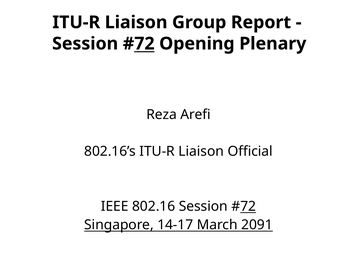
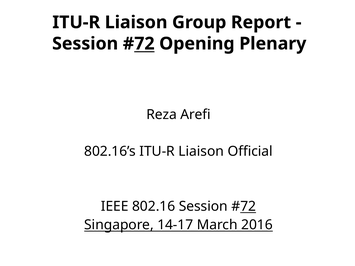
2091: 2091 -> 2016 (257, 225)
